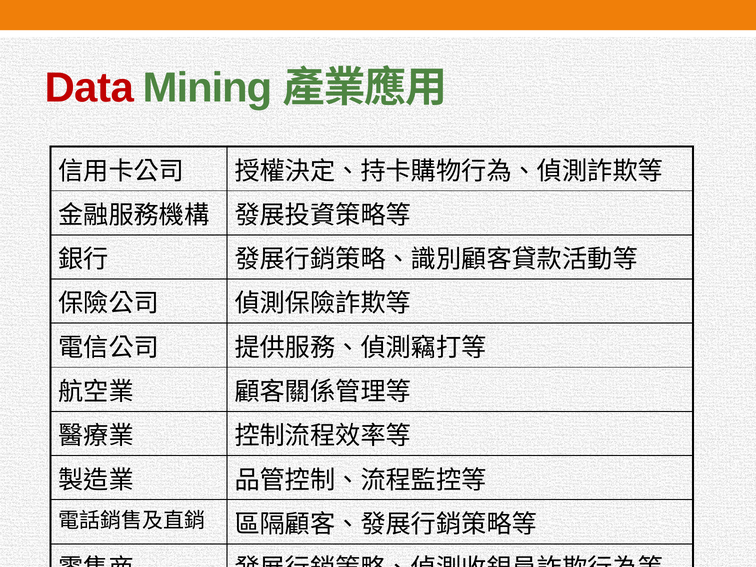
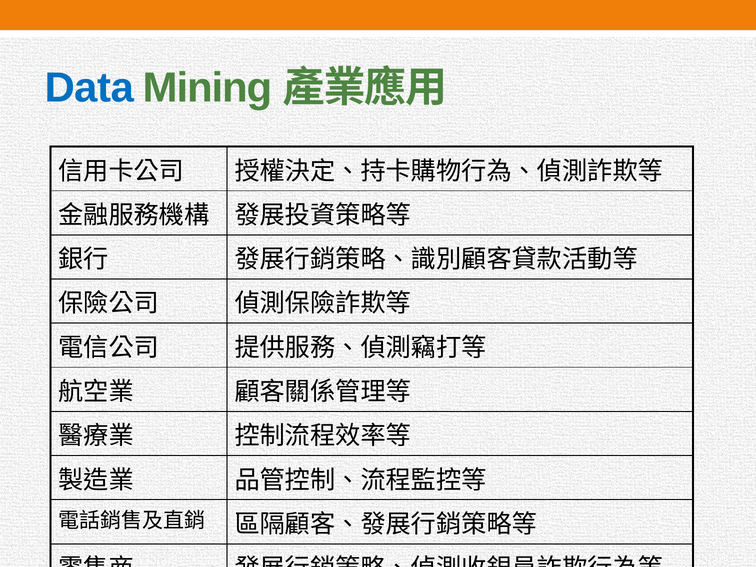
Data colour: red -> blue (89, 88)
